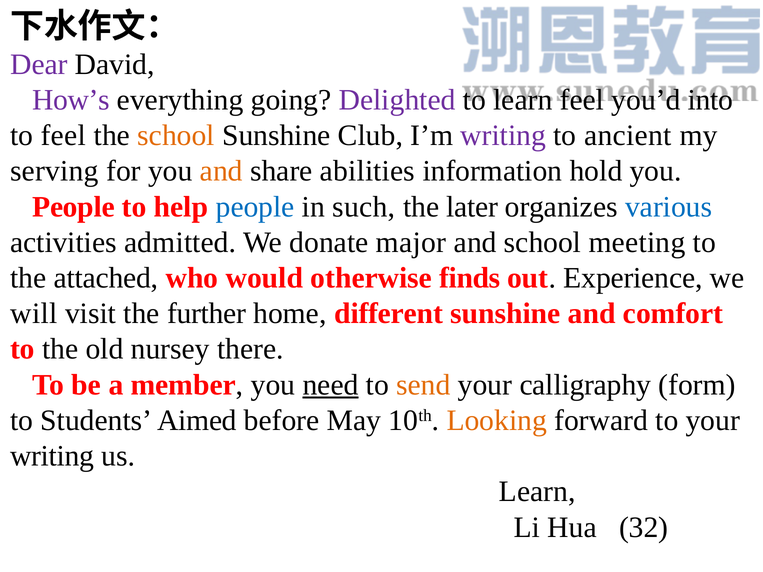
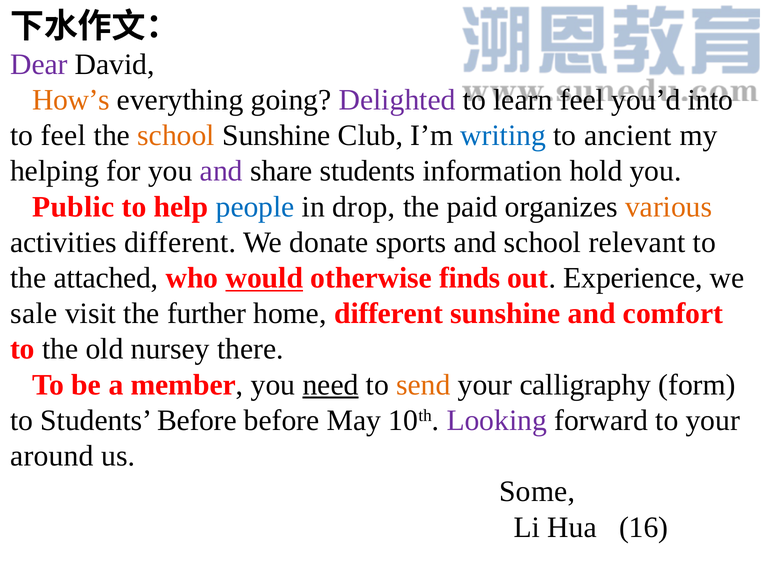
How’s colour: purple -> orange (71, 100)
writing colour: purple -> blue (503, 136)
serving: serving -> helping (55, 171)
and colour: orange -> purple (221, 171)
share abilities: abilities -> students (368, 171)
People: People -> Public (73, 207)
such: such -> drop (364, 207)
later: later -> paid (472, 207)
various colour: blue -> orange (669, 207)
activities admitted: admitted -> different (180, 242)
major: major -> sports (411, 242)
meeting: meeting -> relevant (637, 242)
would underline: none -> present (264, 278)
will: will -> sale (34, 314)
Students Aimed: Aimed -> Before (197, 421)
Looking colour: orange -> purple (497, 421)
writing: writing -> around (52, 456)
Learn: Learn -> Some (537, 492)
32: 32 -> 16 (644, 527)
